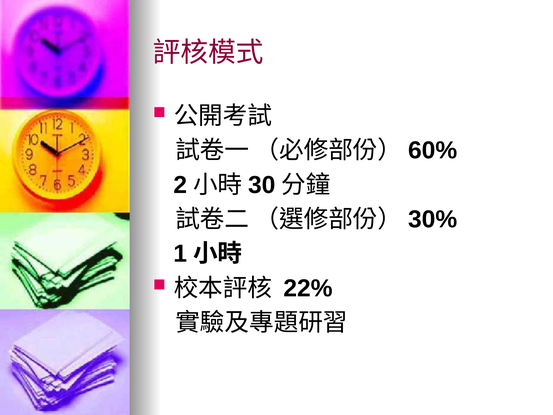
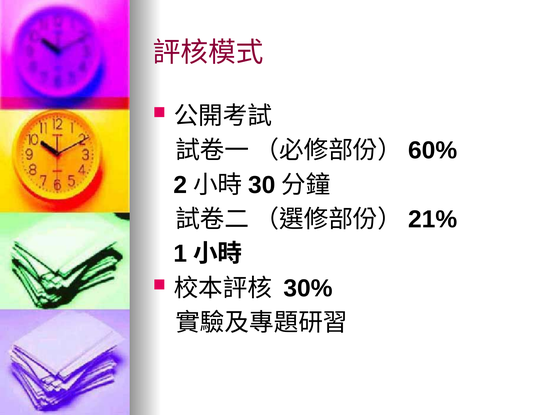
30%: 30% -> 21% (433, 219)
22%: 22% -> 30% (308, 288)
